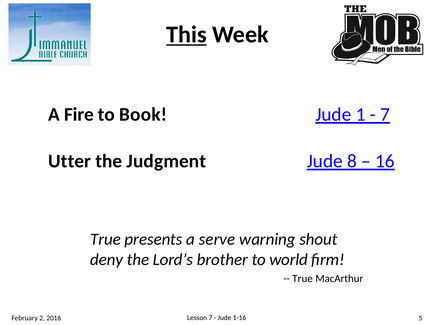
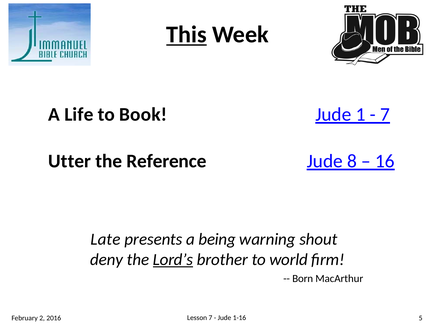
Fire: Fire -> Life (79, 115)
Judgment: Judgment -> Reference (167, 162)
True: True -> Late (105, 240)
serve: serve -> being (217, 240)
Lord’s underline: none -> present (173, 260)
True: True -> Born (303, 279)
